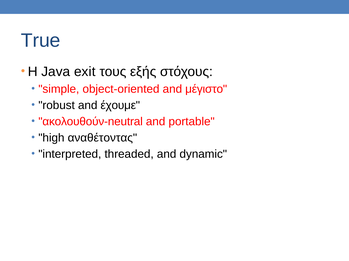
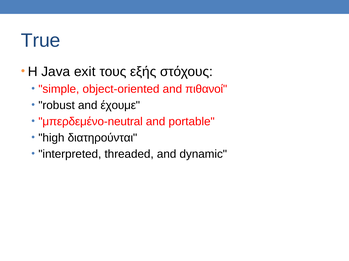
μέγιστο: μέγιστο -> πιθανοί (206, 89)
ακολουθούν-neutral: ακολουθούν-neutral -> μπερδεμένο-neutral (91, 122)
αναθέτοντας: αναθέτοντας -> διατηρούνται (102, 138)
